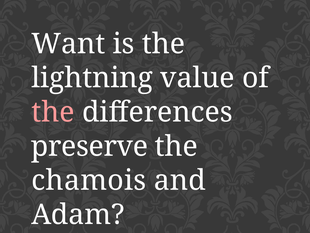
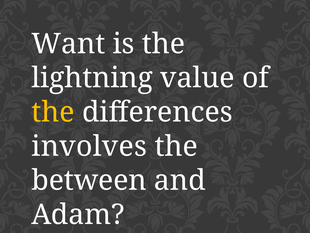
the colour: pink -> yellow (53, 112)
preserve: preserve -> involves (89, 146)
chamois: chamois -> between (89, 180)
